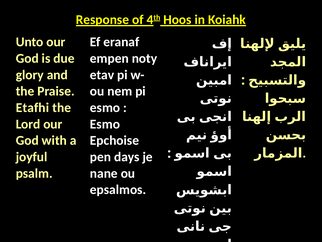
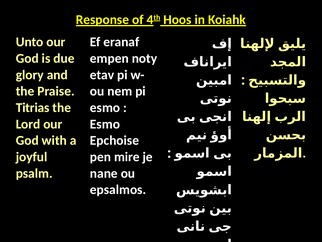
Etafhi: Etafhi -> Titrias (33, 107)
days: days -> mire (127, 157)
